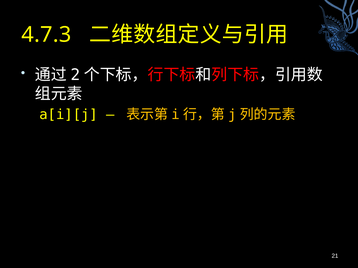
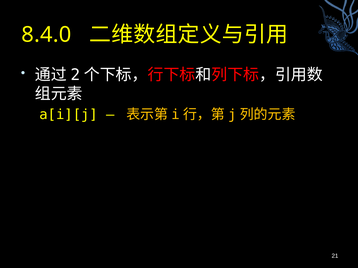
4.7.3: 4.7.3 -> 8.4.0 (46, 35)
